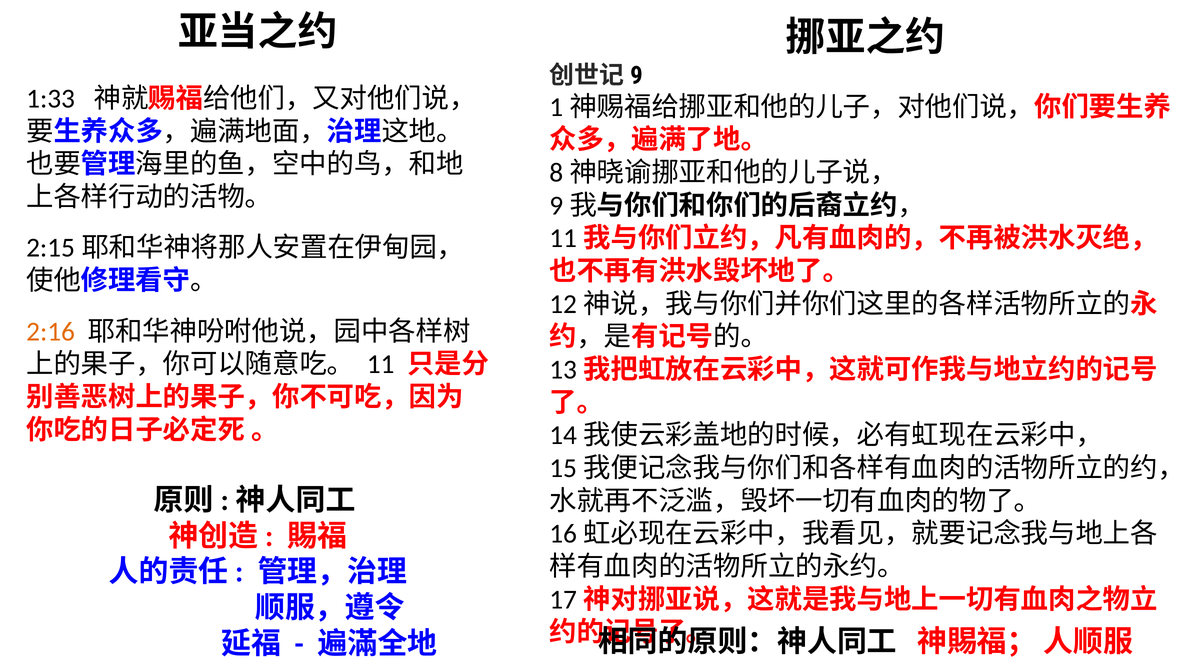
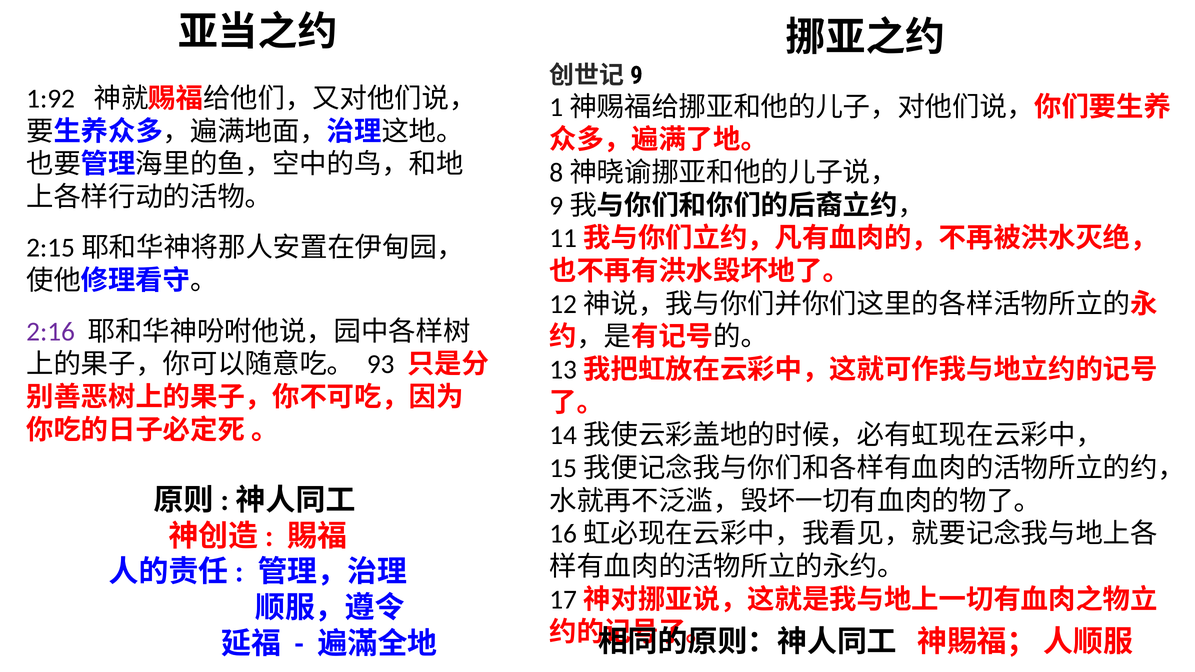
1:33: 1:33 -> 1:92 (51, 99)
2:16 colour: orange -> purple (51, 332)
11: 11 -> 93 (381, 364)
